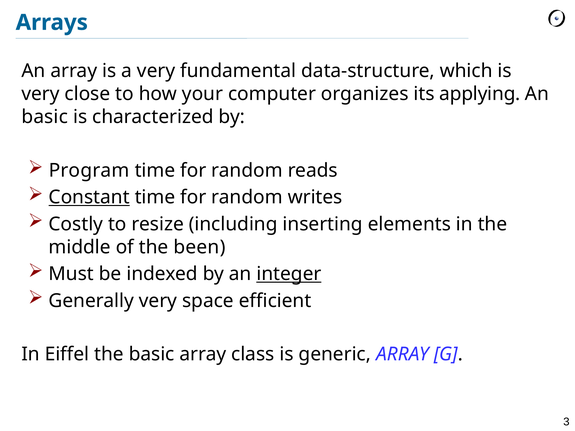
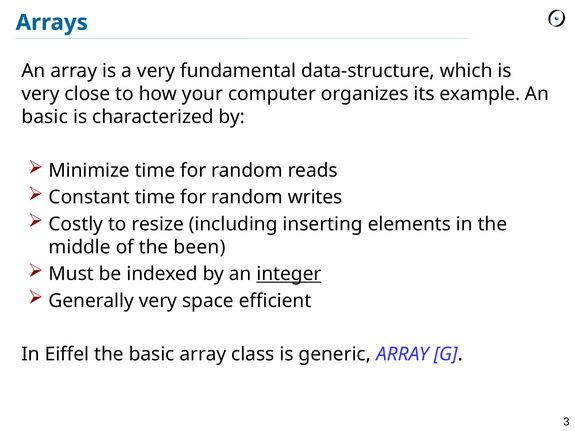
applying: applying -> example (480, 94)
Program: Program -> Minimize (89, 171)
Constant underline: present -> none (89, 197)
